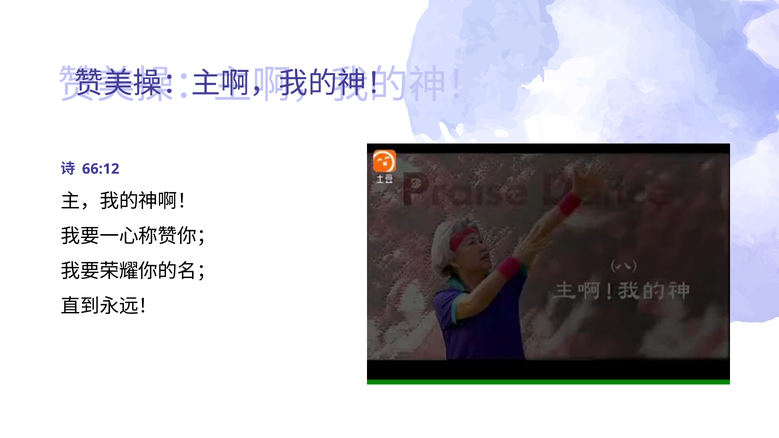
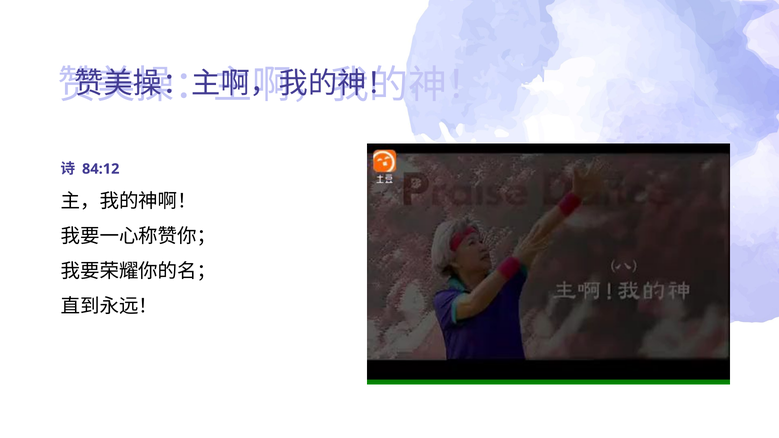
66:12: 66:12 -> 84:12 (101, 169)
